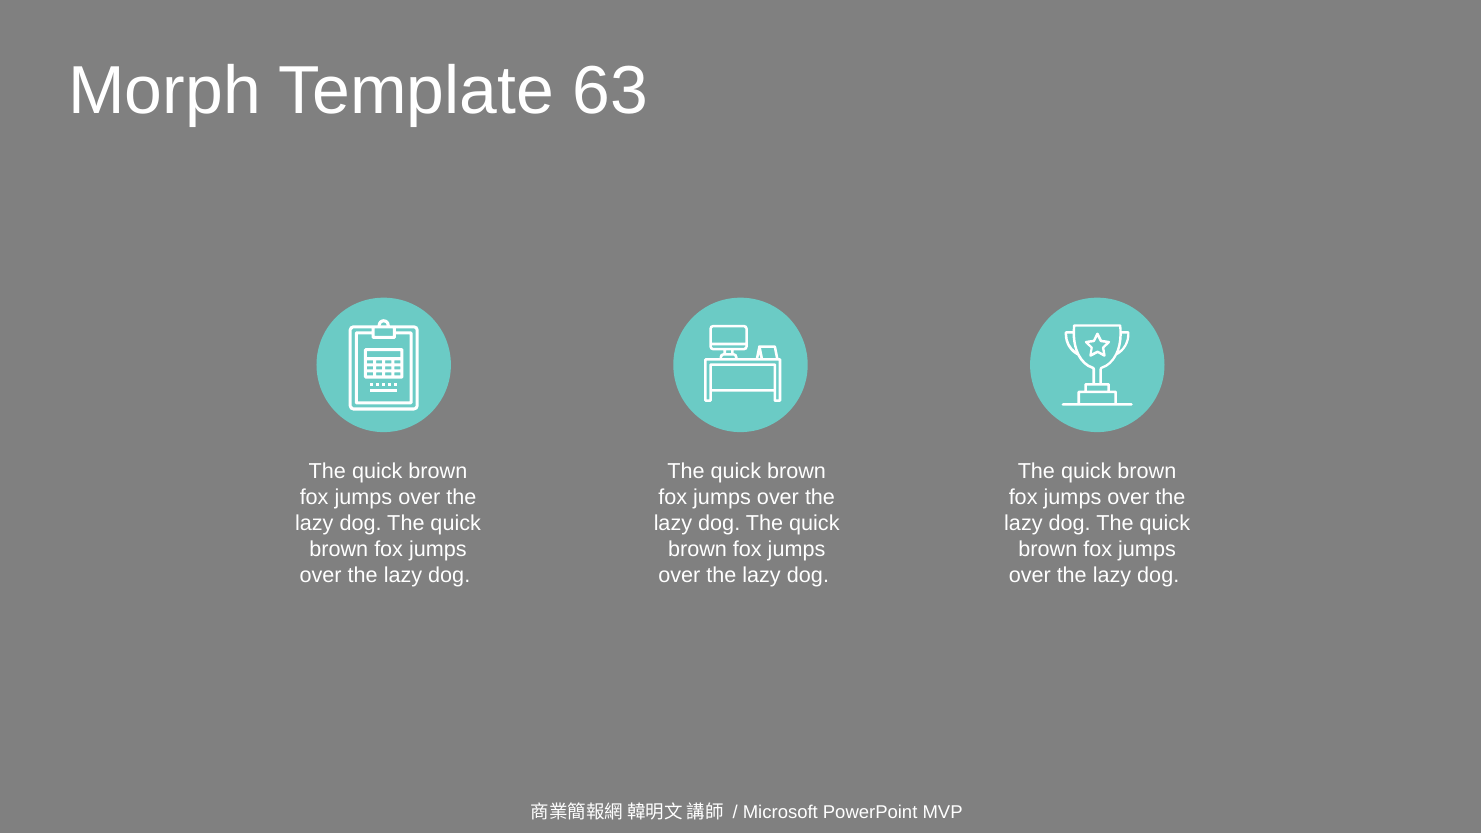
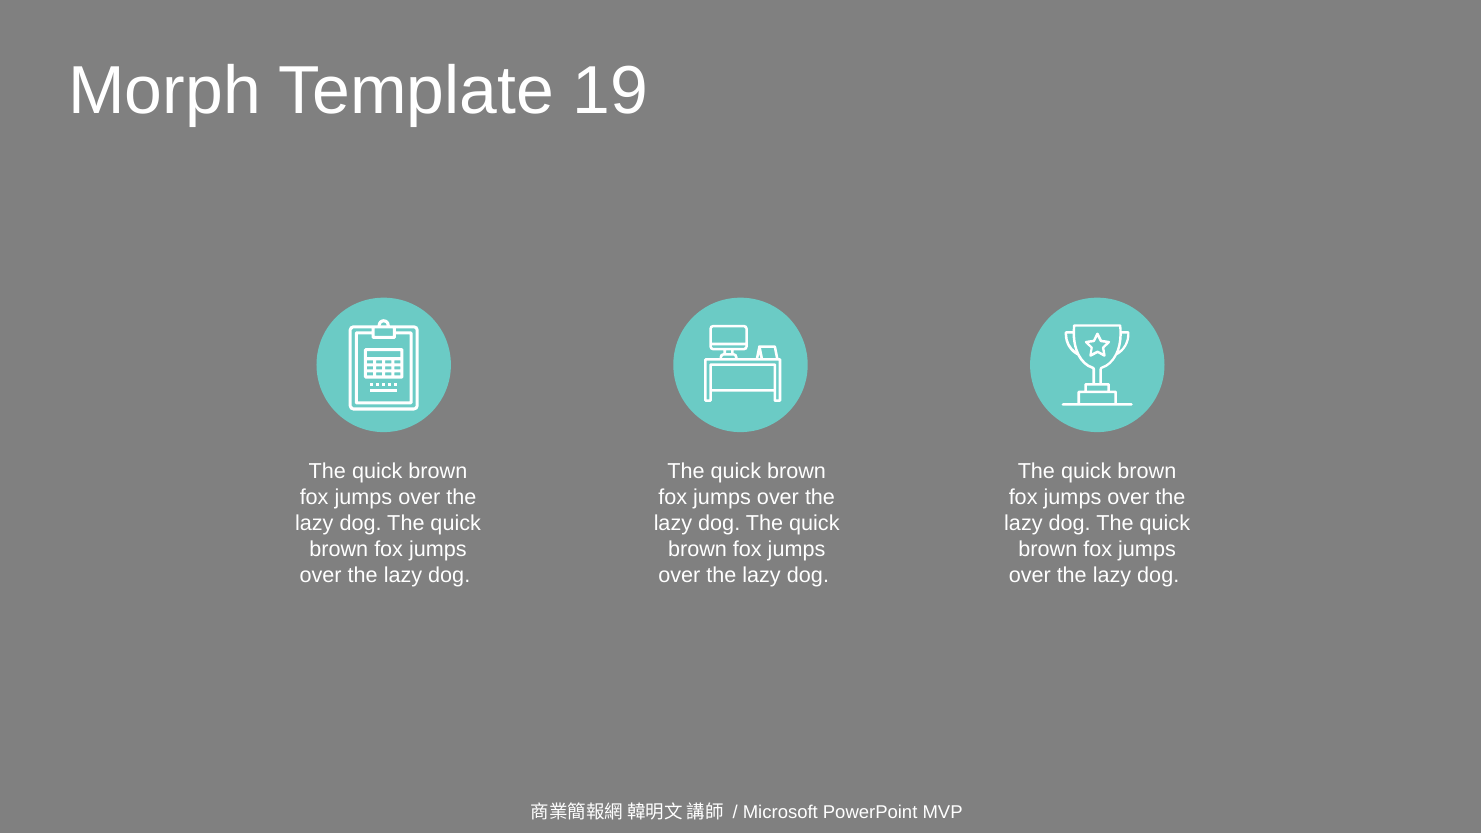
63: 63 -> 19 (610, 91)
